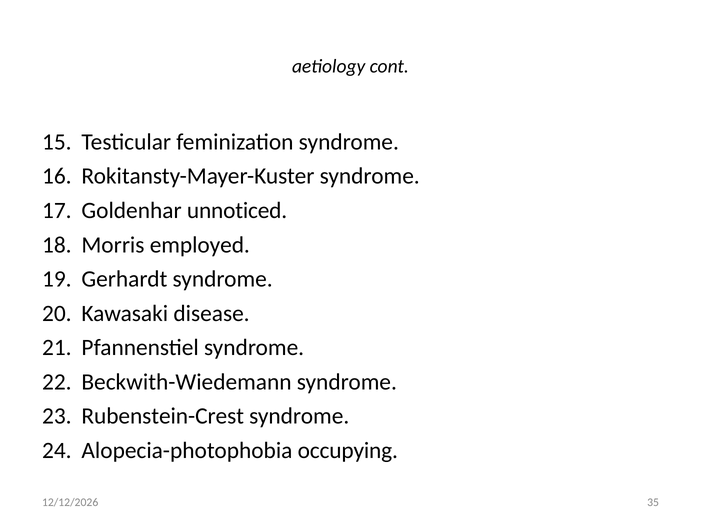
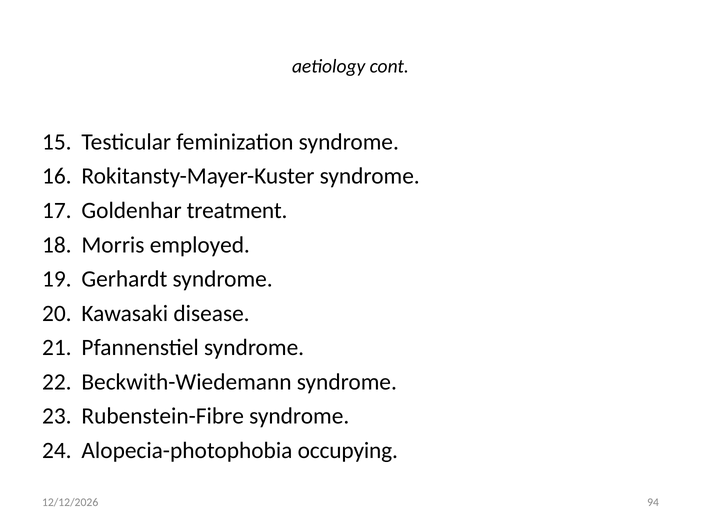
unnoticed: unnoticed -> treatment (237, 210)
Rubenstein-Crest: Rubenstein-Crest -> Rubenstein-Fibre (163, 416)
35: 35 -> 94 (653, 502)
